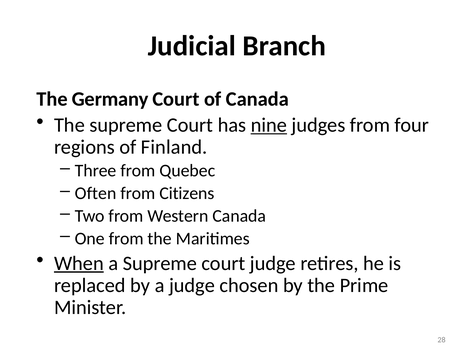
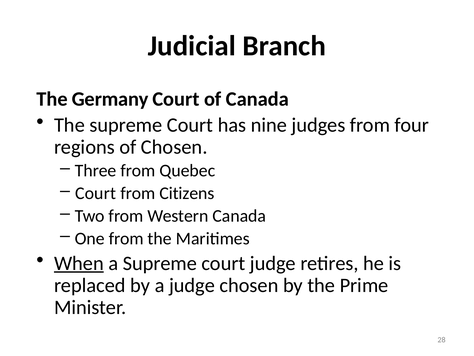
nine underline: present -> none (269, 125)
of Finland: Finland -> Chosen (174, 147)
Often: Often -> Court (96, 193)
